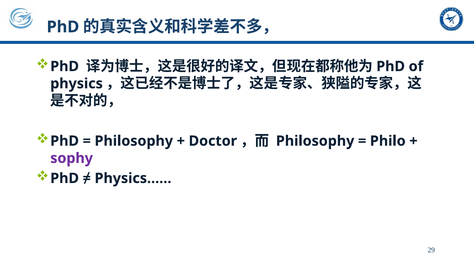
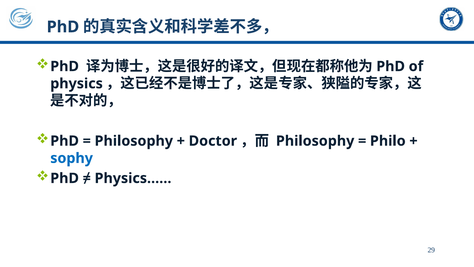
sophy colour: purple -> blue (72, 158)
